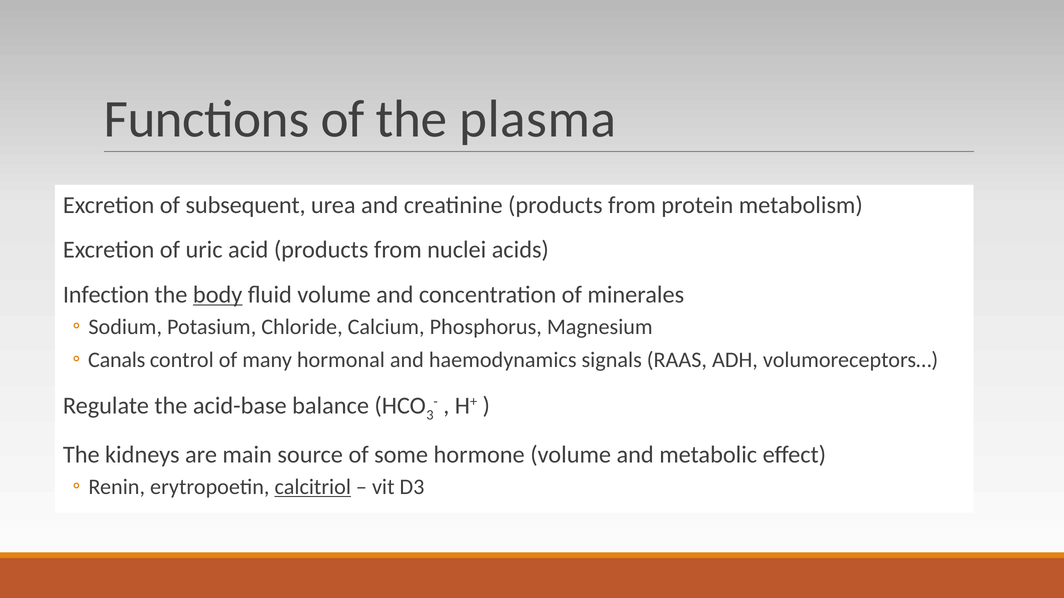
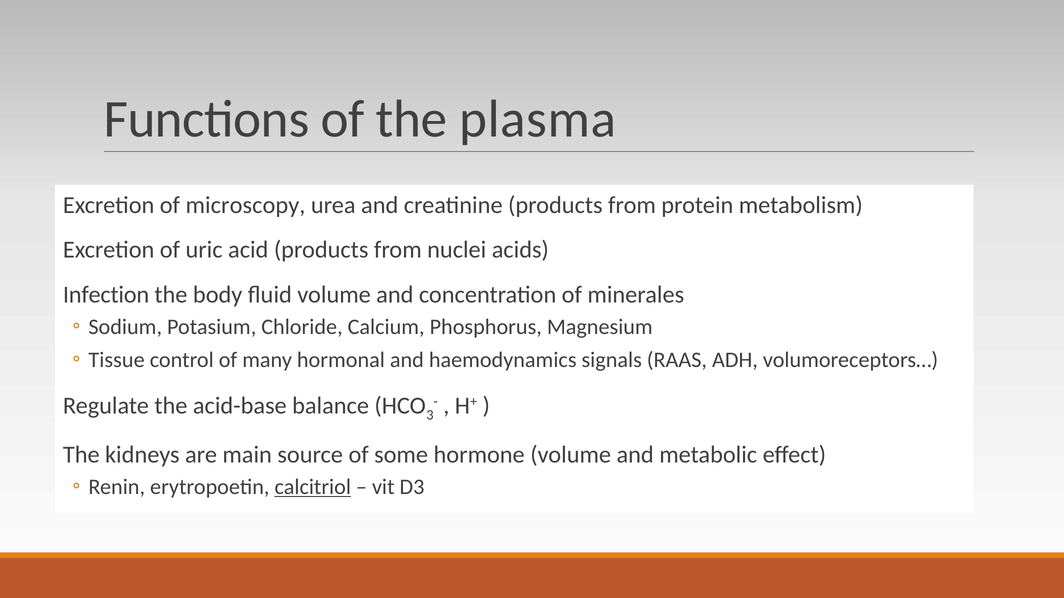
subsequent: subsequent -> microscopy (246, 205)
body underline: present -> none (218, 295)
Canals: Canals -> Tissue (117, 360)
